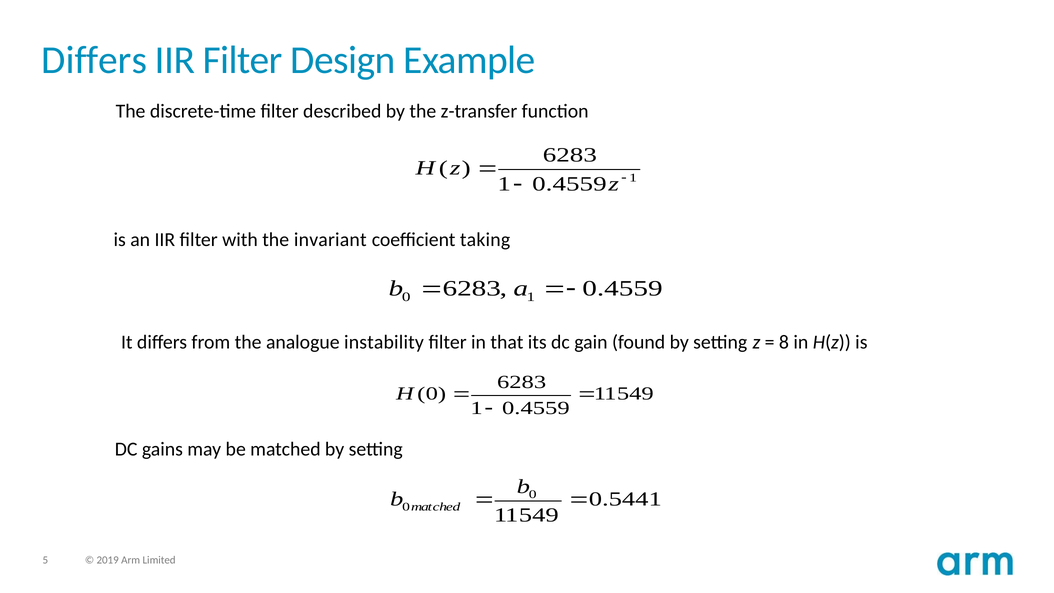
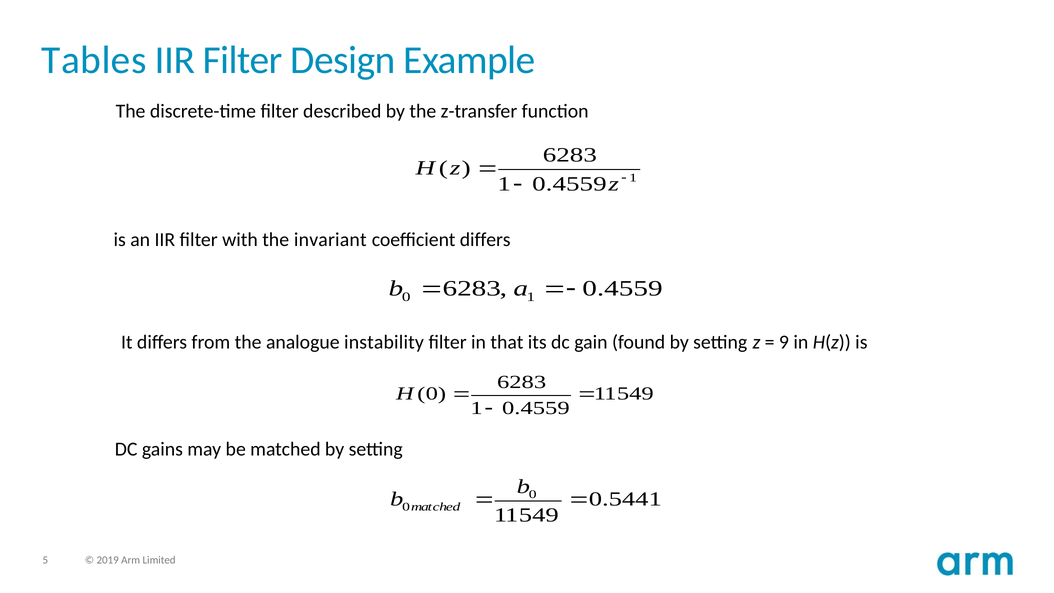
Differs: Differs -> Tables (94, 60)
coefficient taking: taking -> differs (485, 240)
8: 8 -> 9 (784, 342)
